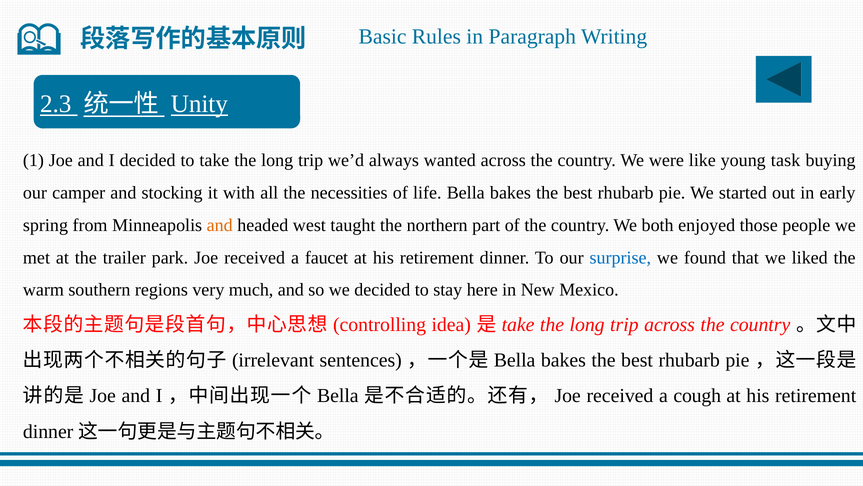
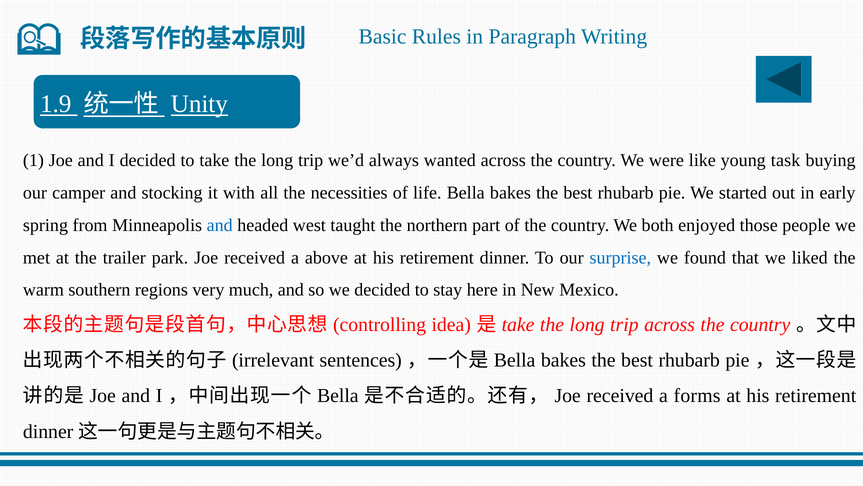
2.3: 2.3 -> 1.9 (56, 104)
and colour: orange -> blue (220, 225)
faucet: faucet -> above (326, 257)
cough: cough -> forms (697, 395)
